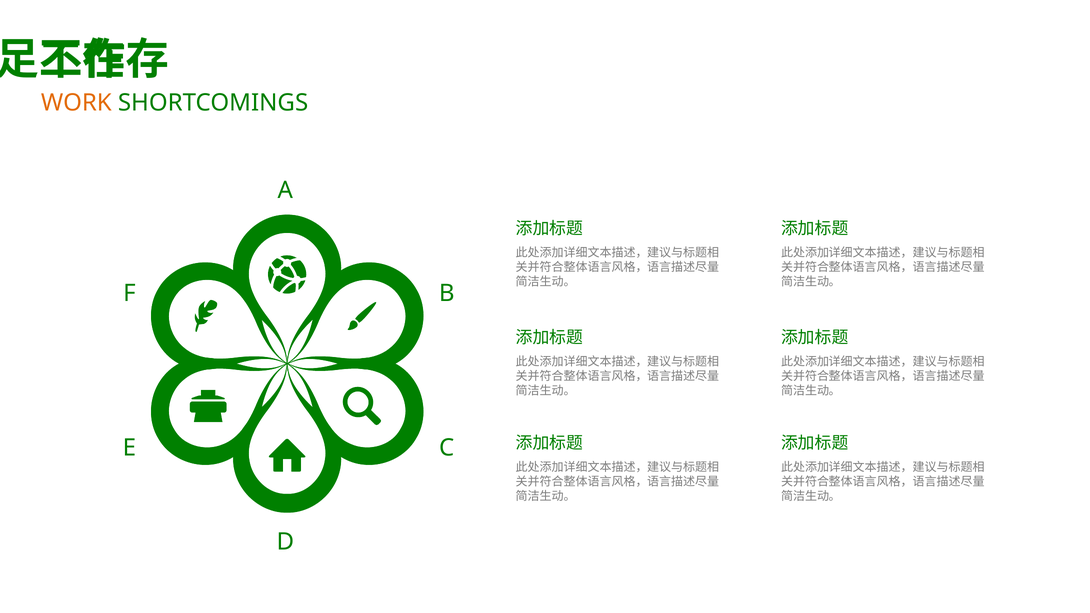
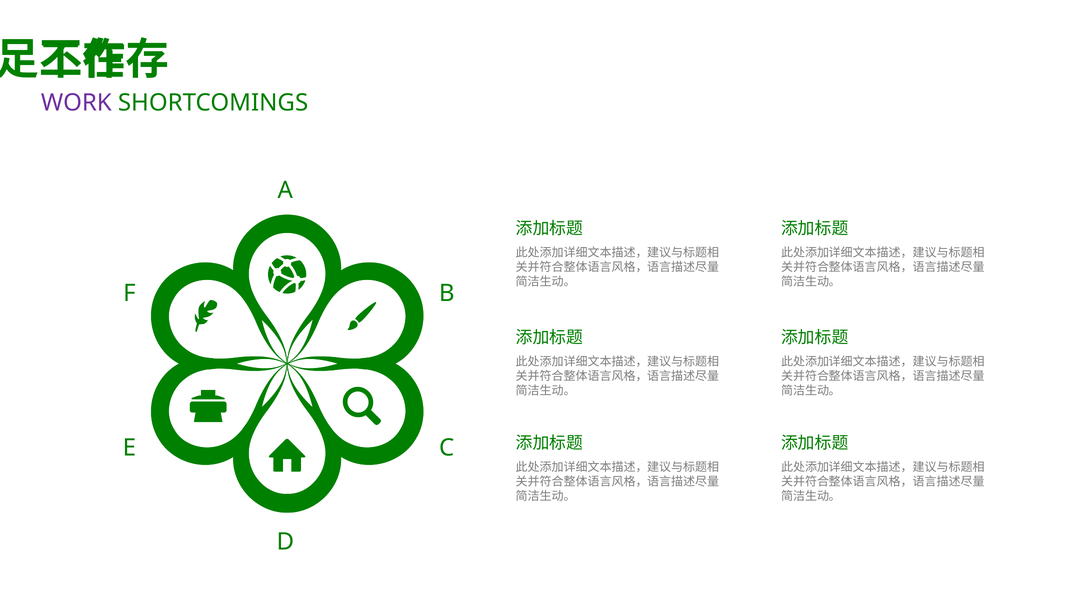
WORK colour: orange -> purple (76, 103)
